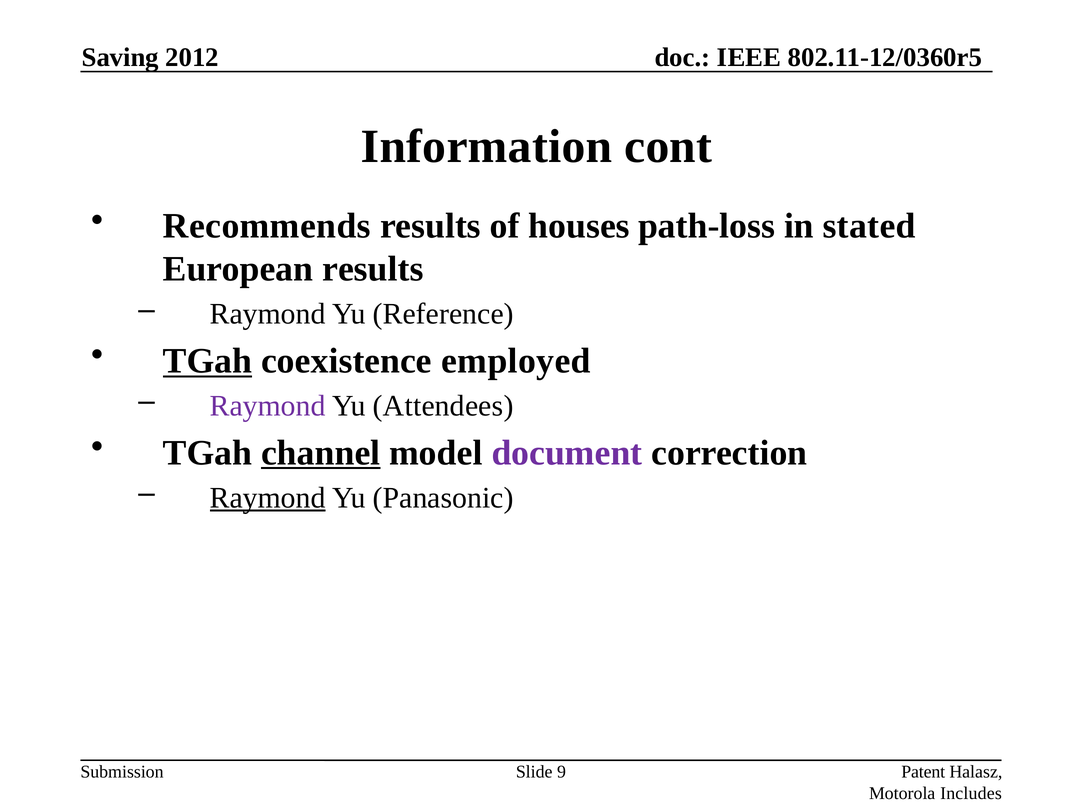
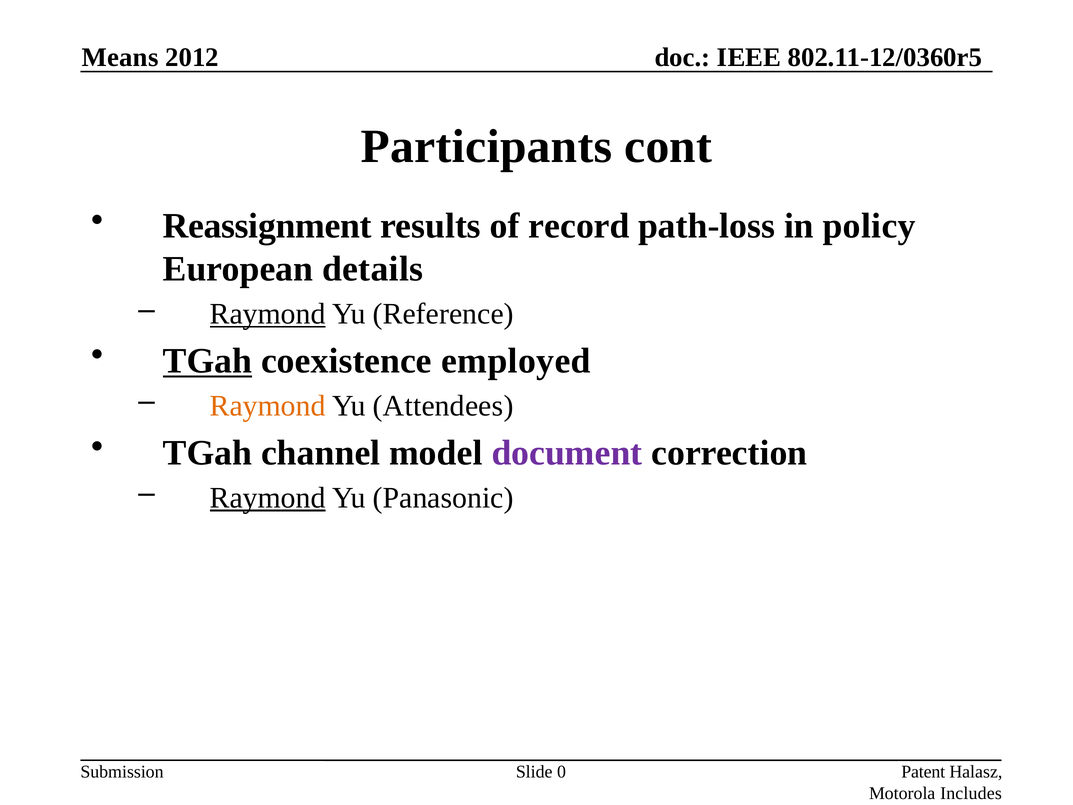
Saving: Saving -> Means (120, 57)
Information: Information -> Participants (487, 146)
Recommends: Recommends -> Reassignment (267, 226)
houses: houses -> record (579, 226)
stated: stated -> policy (869, 226)
European results: results -> details (373, 269)
Raymond underline: none -> present (268, 314)
Raymond colour: purple -> orange (268, 406)
channel underline: present -> none (321, 453)
9: 9 -> 0 (561, 772)
